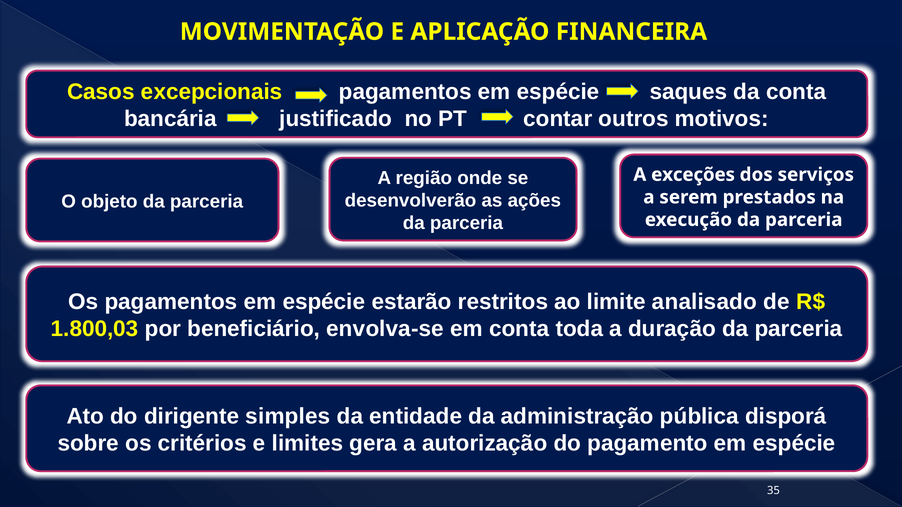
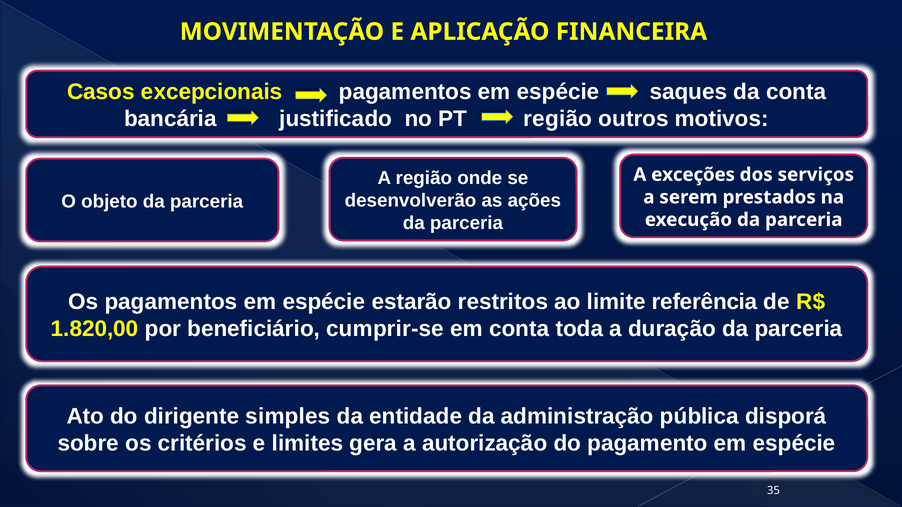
PT contar: contar -> região (558, 119)
analisado: analisado -> referência (705, 302)
1.800,03: 1.800,03 -> 1.820,00 (95, 329)
envolva-se: envolva-se -> cumprir-se (385, 329)
